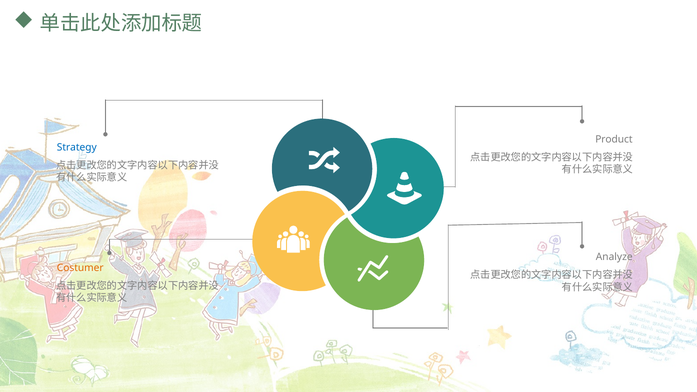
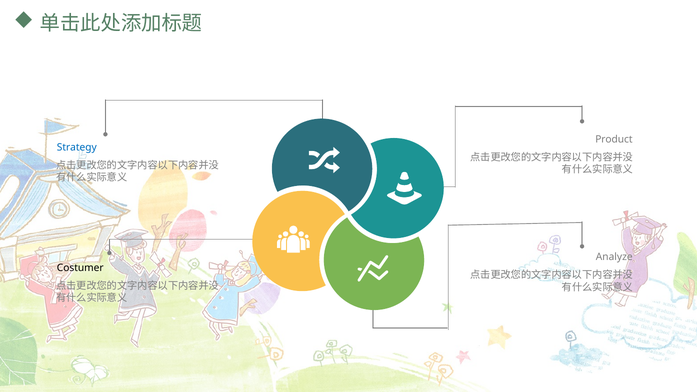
Costumer colour: orange -> black (80, 268)
